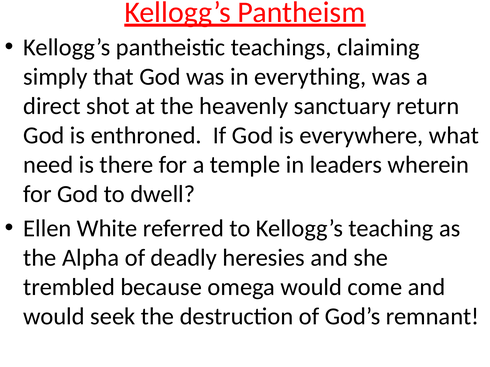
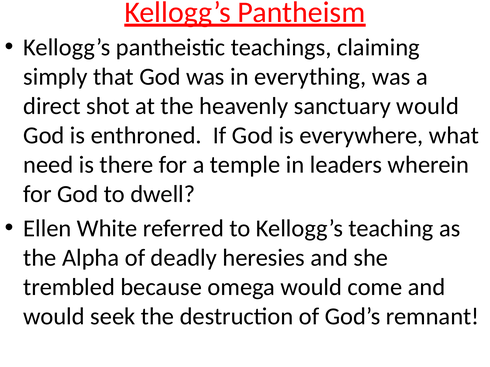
sanctuary return: return -> would (428, 106)
